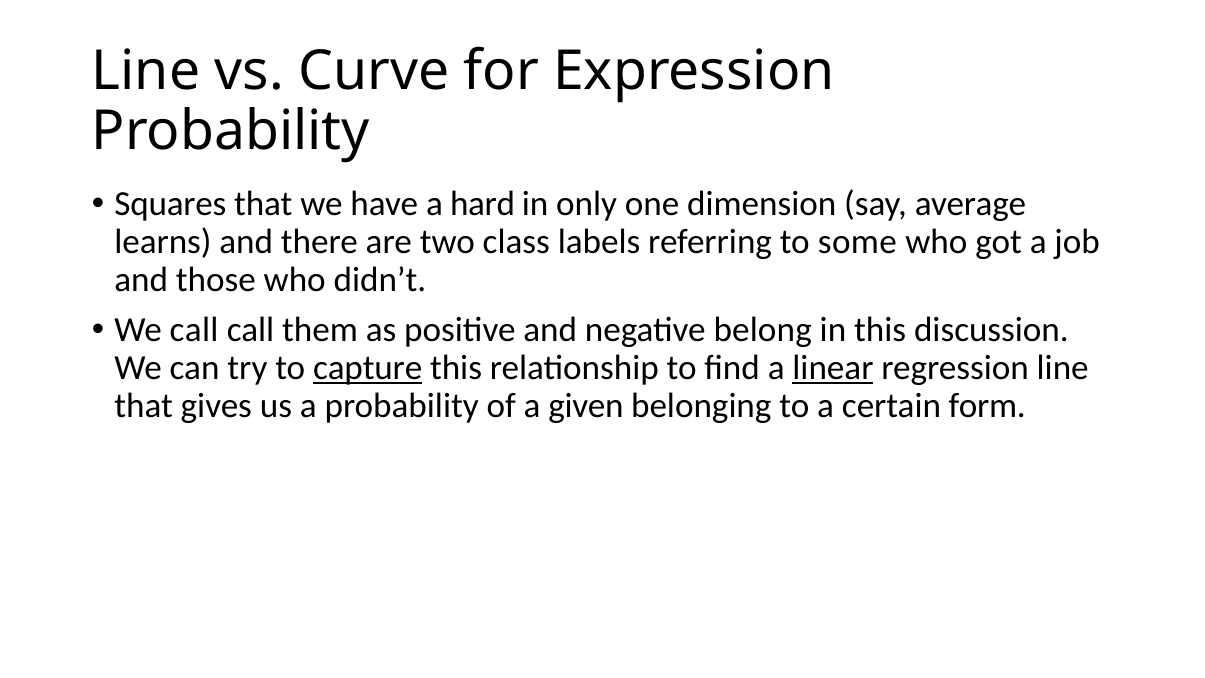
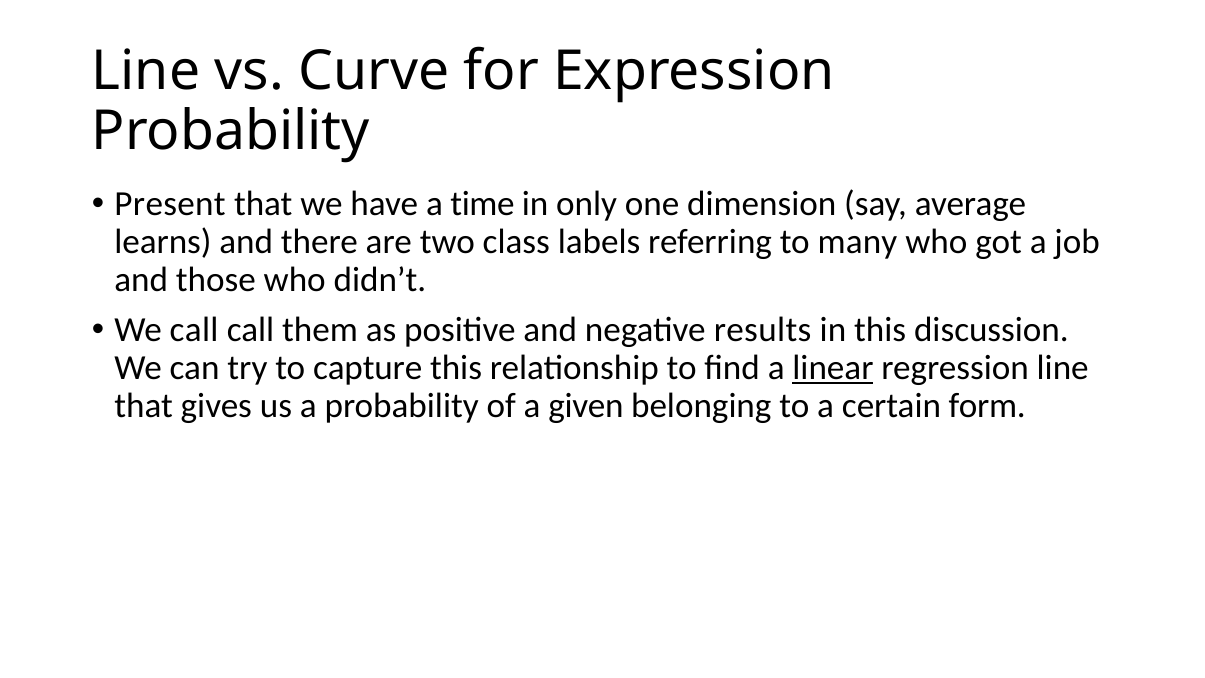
Squares: Squares -> Present (170, 204)
hard: hard -> time (483, 204)
some: some -> many (858, 242)
belong: belong -> results (763, 330)
capture underline: present -> none (368, 368)
